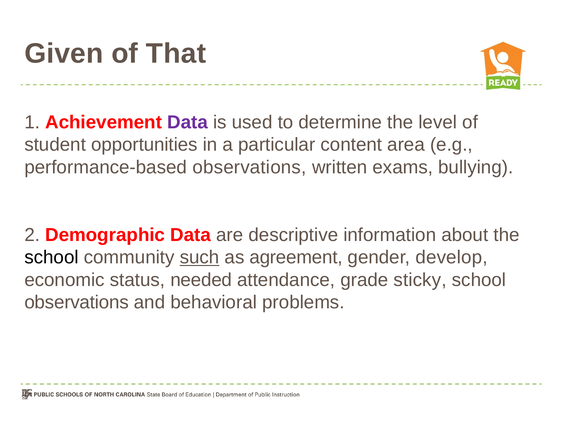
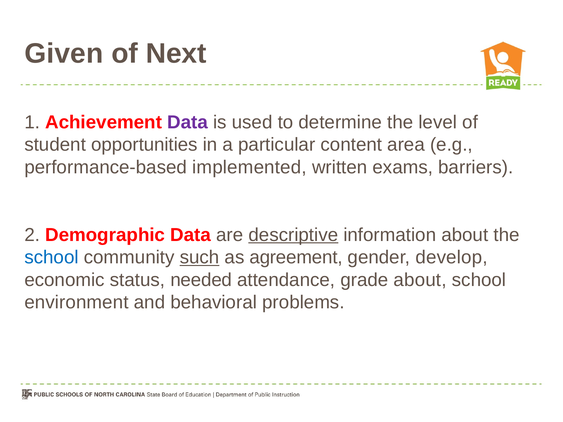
That: That -> Next (176, 54)
performance-based observations: observations -> implemented (249, 167)
bullying: bullying -> barriers (476, 167)
descriptive underline: none -> present (293, 235)
school colour: black -> blue (52, 257)
grade sticky: sticky -> about (420, 280)
observations: observations -> environment (76, 303)
